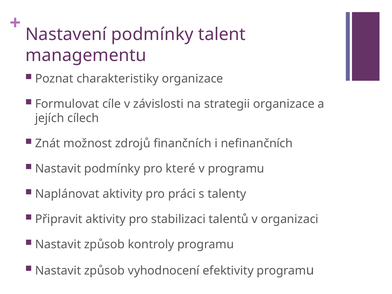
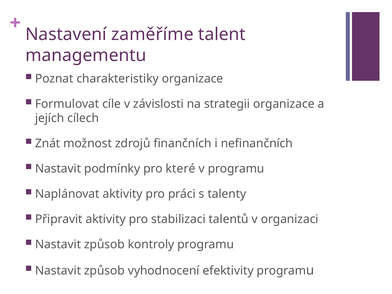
Nastavení podmínky: podmínky -> zaměříme (152, 34)
